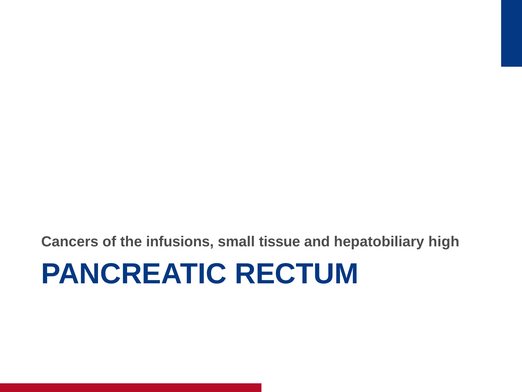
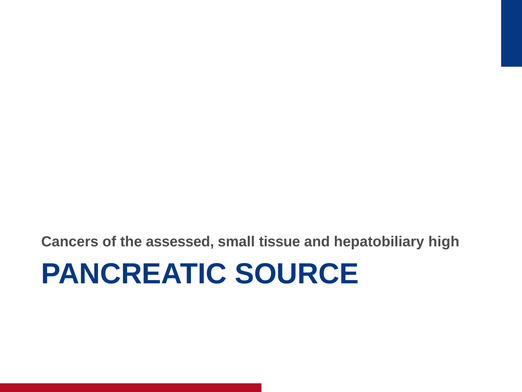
infusions: infusions -> assessed (180, 241)
RECTUM: RECTUM -> SOURCE (297, 274)
